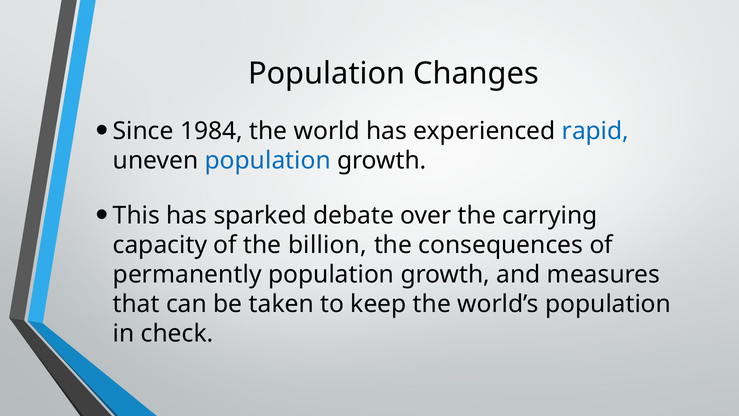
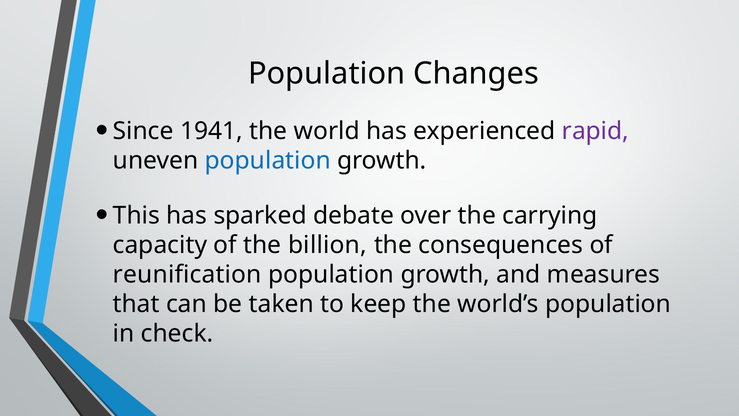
1984: 1984 -> 1941 (211, 131)
rapid colour: blue -> purple (595, 131)
permanently: permanently -> reunification (187, 274)
